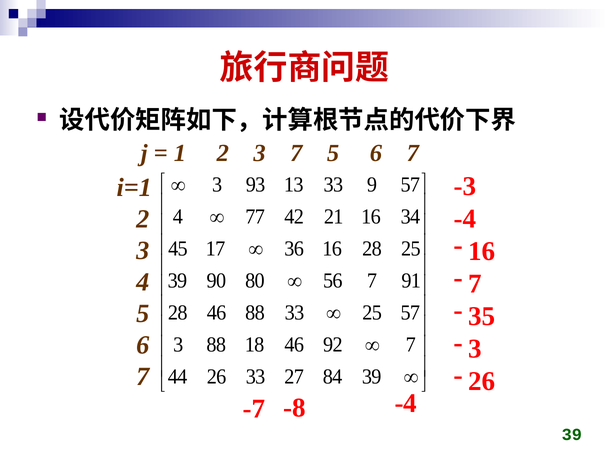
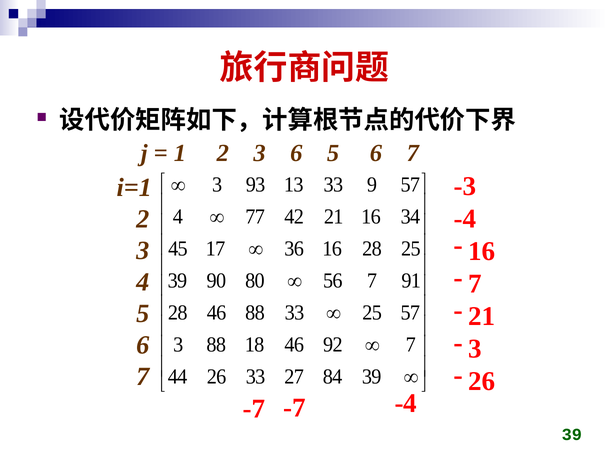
3 7: 7 -> 6 (296, 153)
35: 35 -> 21 (482, 316)
-7 -8: -8 -> -7 (295, 408)
